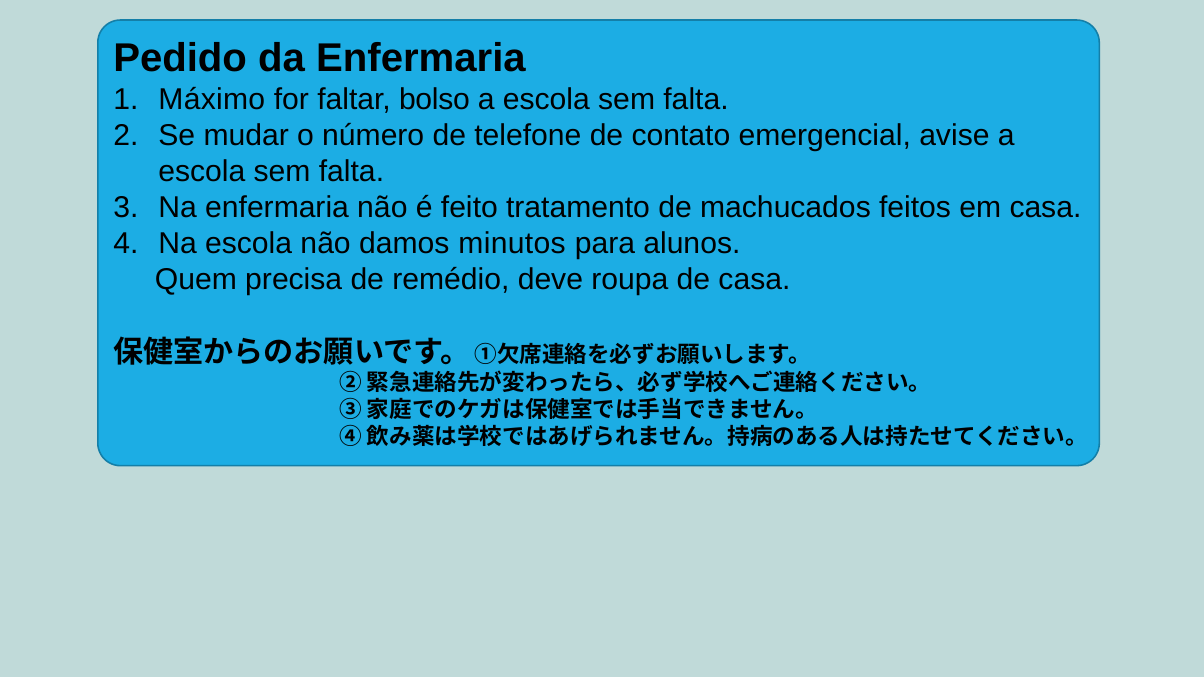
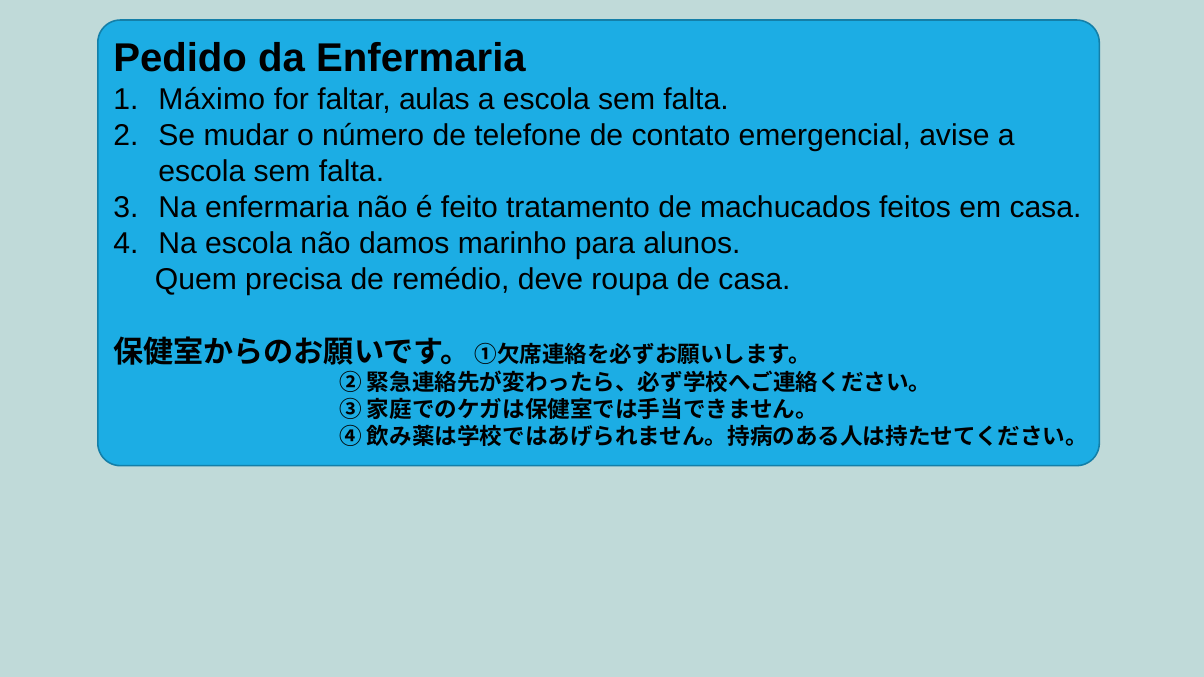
bolso: bolso -> aulas (434, 99)
minutos: minutos -> marinho (512, 244)
